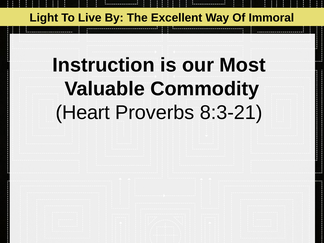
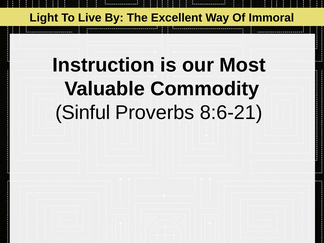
Heart: Heart -> Sinful (83, 113)
8:3-21: 8:3-21 -> 8:6-21 (231, 113)
